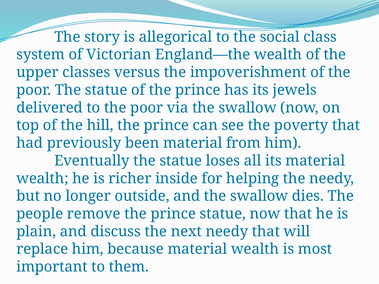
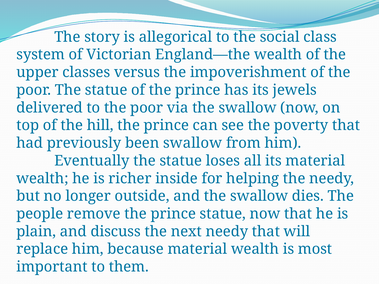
been material: material -> swallow (193, 143)
